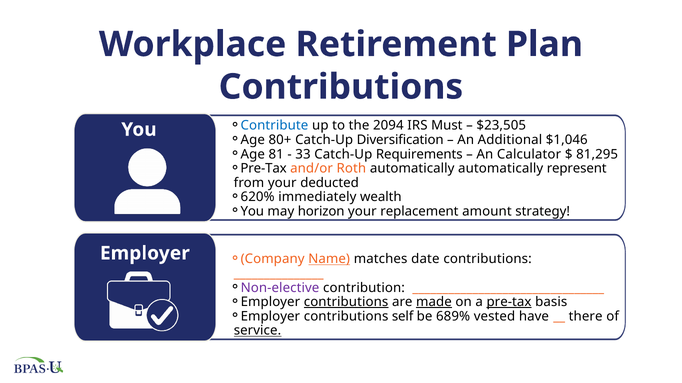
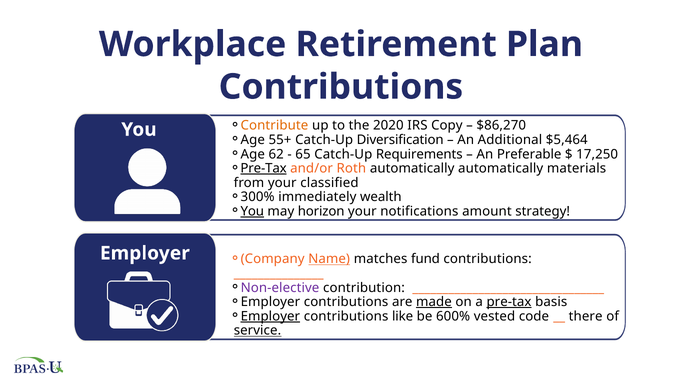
Contribute colour: blue -> orange (274, 126)
2094: 2094 -> 2020 (388, 126)
Must: Must -> Copy (447, 126)
$23,505: $23,505 -> $86,270 (501, 126)
80+: 80+ -> 55+ (280, 140)
$1,046: $1,046 -> $5,464 (567, 140)
81: 81 -> 62 (276, 154)
33: 33 -> 65 (303, 154)
Calculator: Calculator -> Preferable (529, 154)
81,295: 81,295 -> 17,250 (597, 154)
Pre-Tax underline: none -> present (264, 169)
represent: represent -> materials (577, 169)
deducted: deducted -> classified (329, 183)
620%: 620% -> 300% (258, 197)
You underline: none -> present (252, 212)
replacement: replacement -> notifications (419, 212)
date: date -> fund (425, 260)
contributions underline: present -> none (346, 302)
Employer underline: none -> present (270, 317)
self: self -> like (403, 317)
689%: 689% -> 600% (453, 317)
have: have -> code (534, 317)
